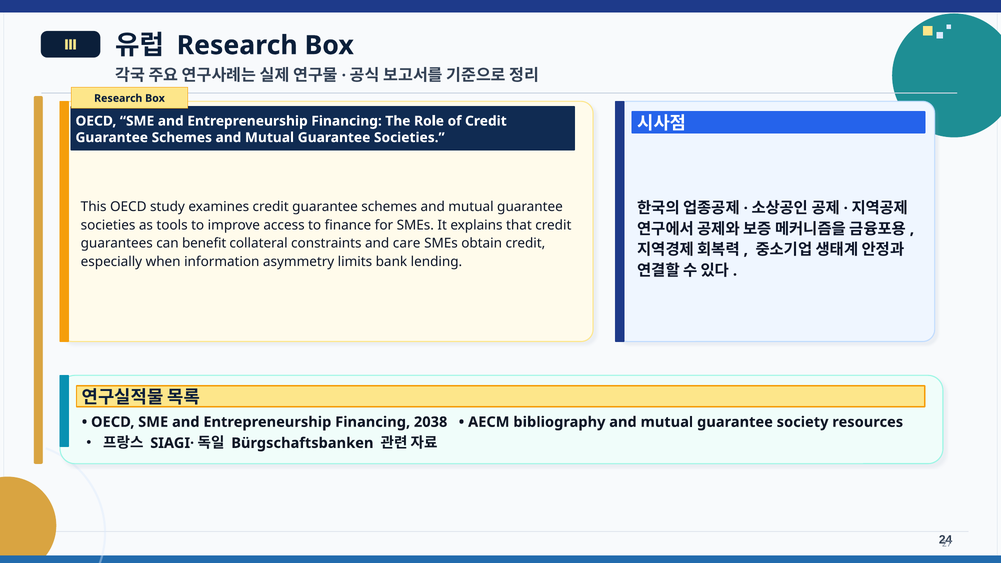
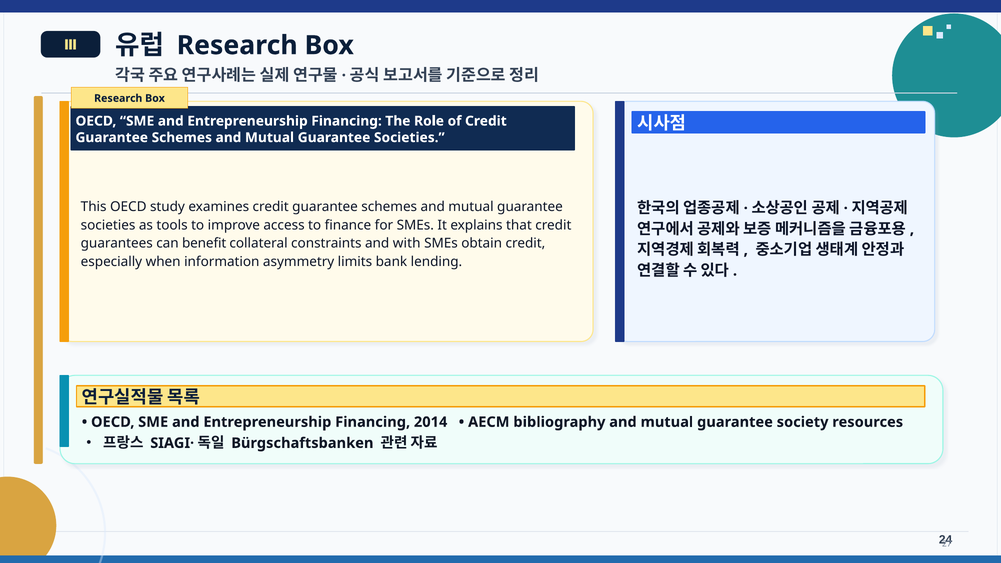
care: care -> with (407, 243)
2038: 2038 -> 2014 (431, 422)
